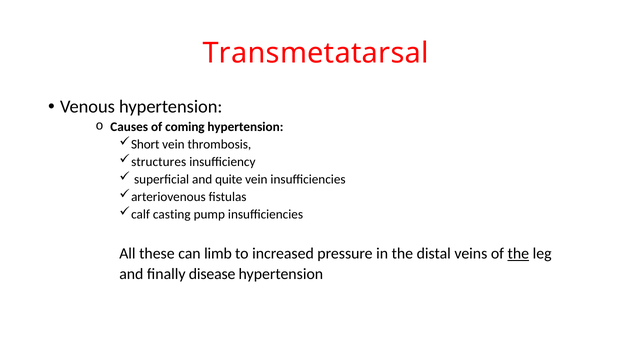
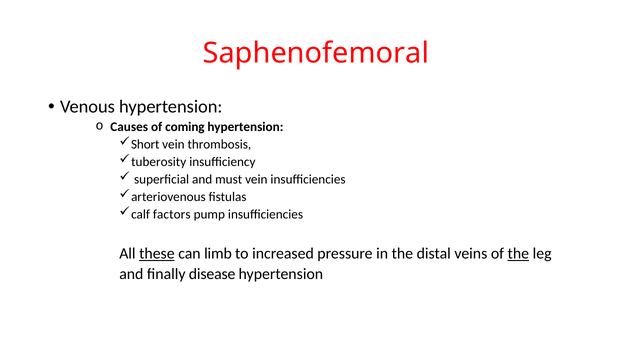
Transmetatarsal: Transmetatarsal -> Saphenofemoral (316, 53)
structures: structures -> tuberosity (159, 162)
quite: quite -> must (229, 180)
casting: casting -> factors (172, 215)
these underline: none -> present (157, 254)
